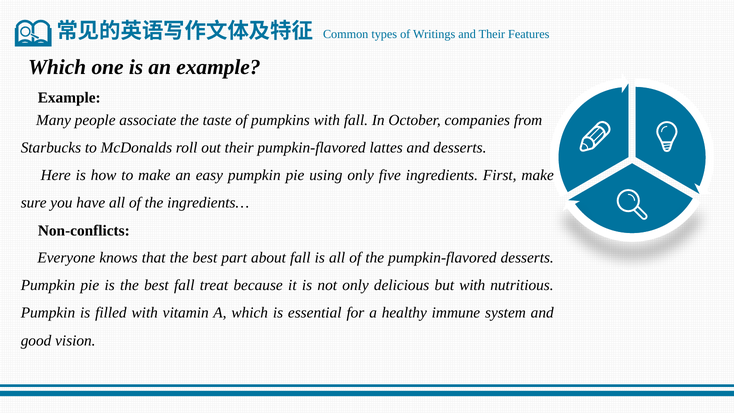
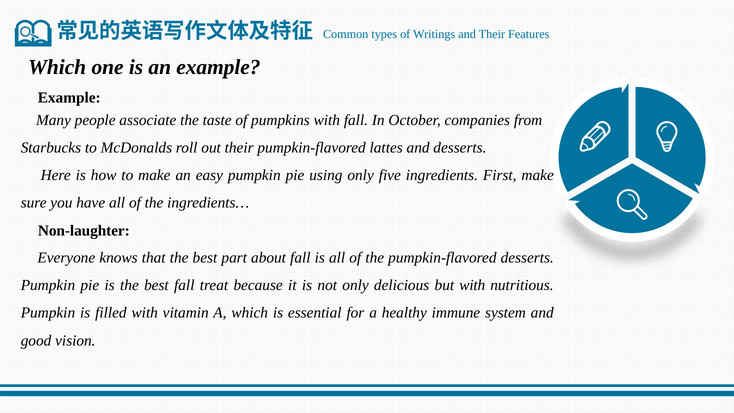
Non-conflicts: Non-conflicts -> Non-laughter (84, 231)
